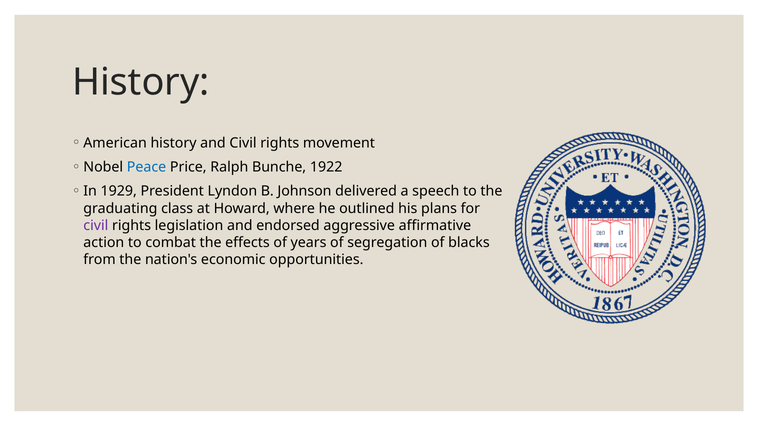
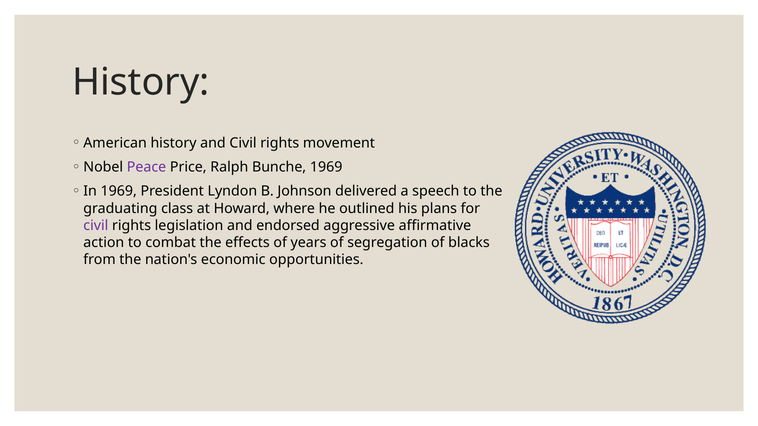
Peace colour: blue -> purple (147, 167)
Bunche 1922: 1922 -> 1969 (326, 167)
In 1929: 1929 -> 1969 (119, 191)
